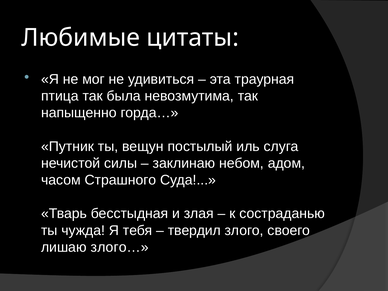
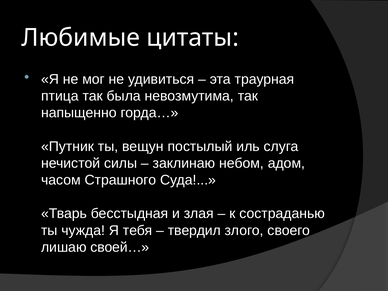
злого…: злого… -> своей… (120, 247)
